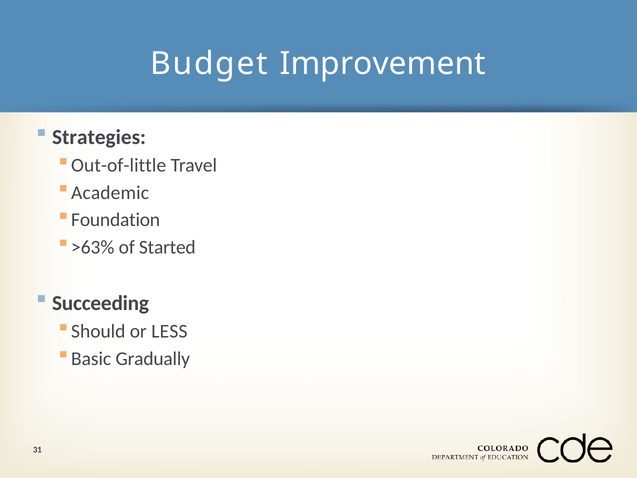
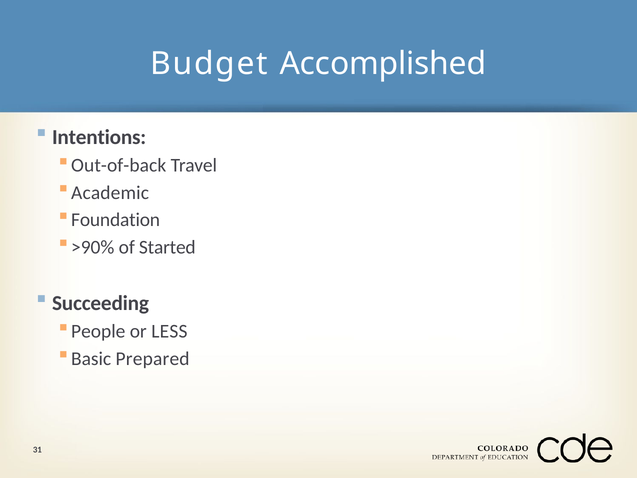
Improvement: Improvement -> Accomplished (383, 64)
Strategies: Strategies -> Intentions (99, 137)
Out-of-little: Out-of-little -> Out-of-back (119, 165)
>63%: >63% -> >90% (93, 247)
Should: Should -> People (98, 331)
Gradually: Gradually -> Prepared (153, 358)
